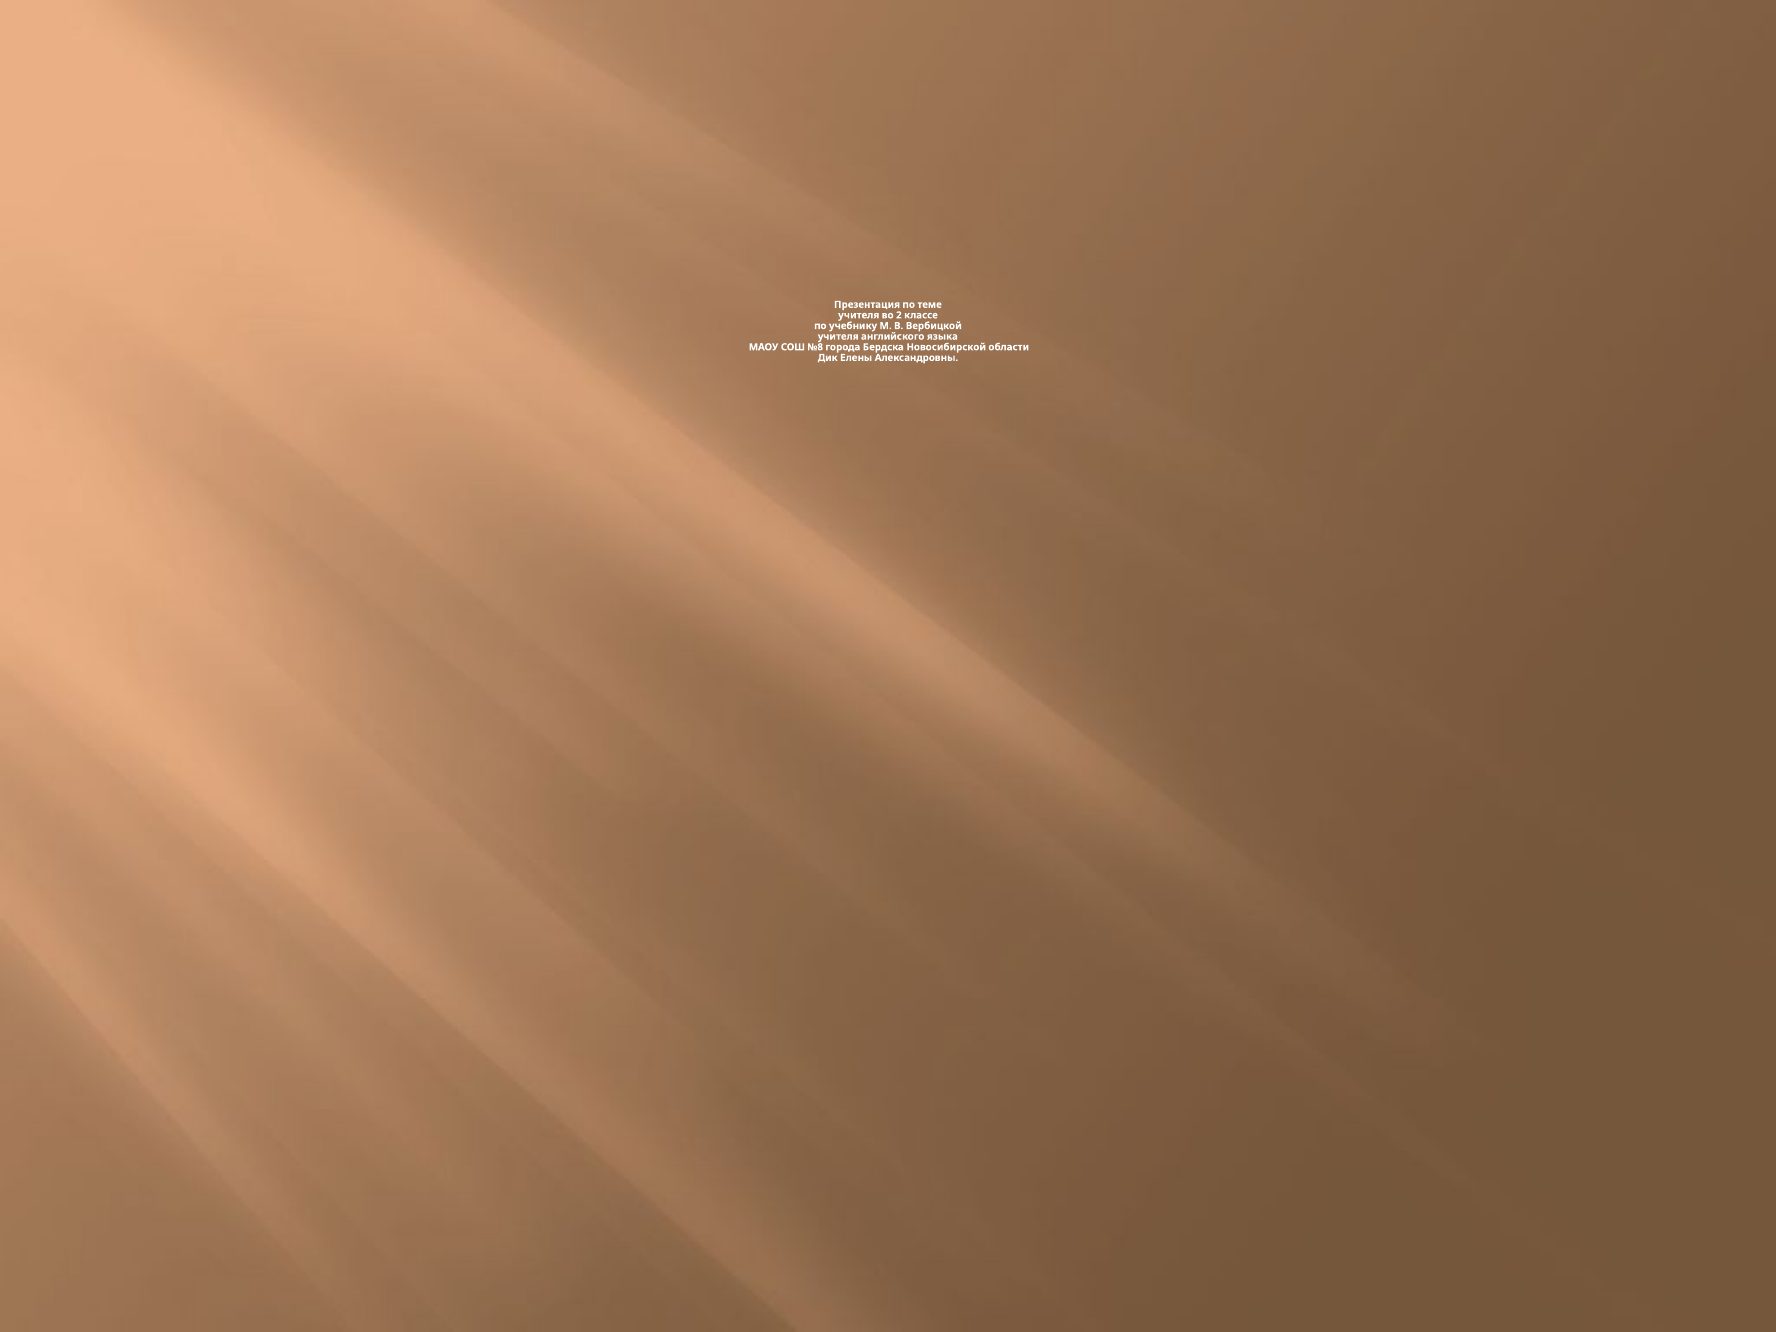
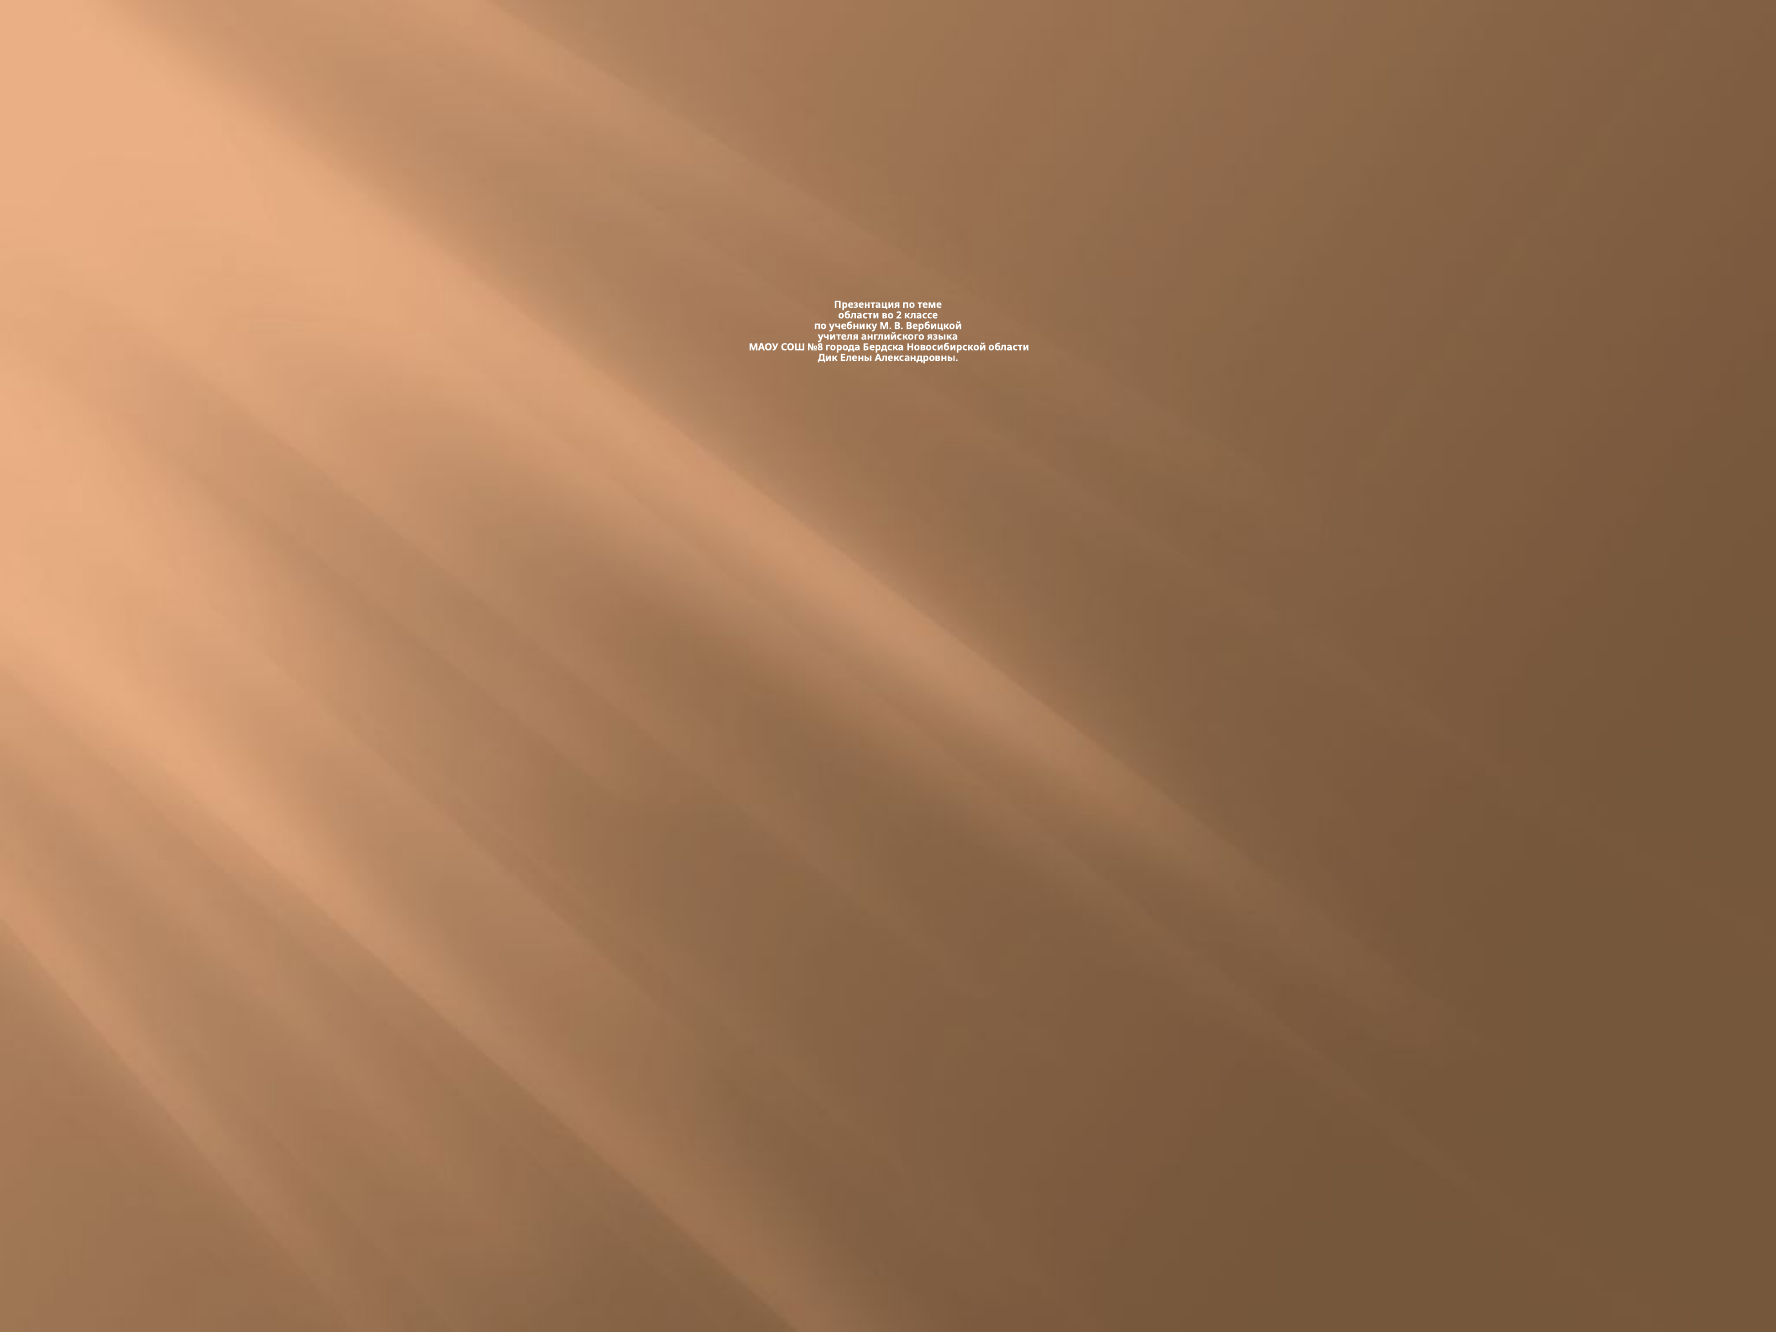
учителя: учителя -> области (859, 315)
